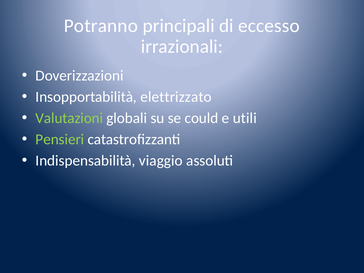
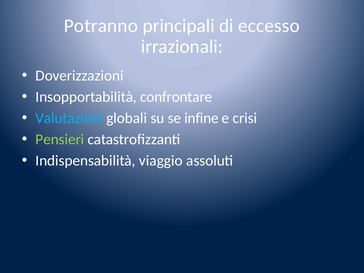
elettrizzato: elettrizzato -> confrontare (176, 97)
Valutazioni colour: light green -> light blue (69, 118)
could: could -> infine (202, 118)
utili: utili -> crisi (245, 118)
